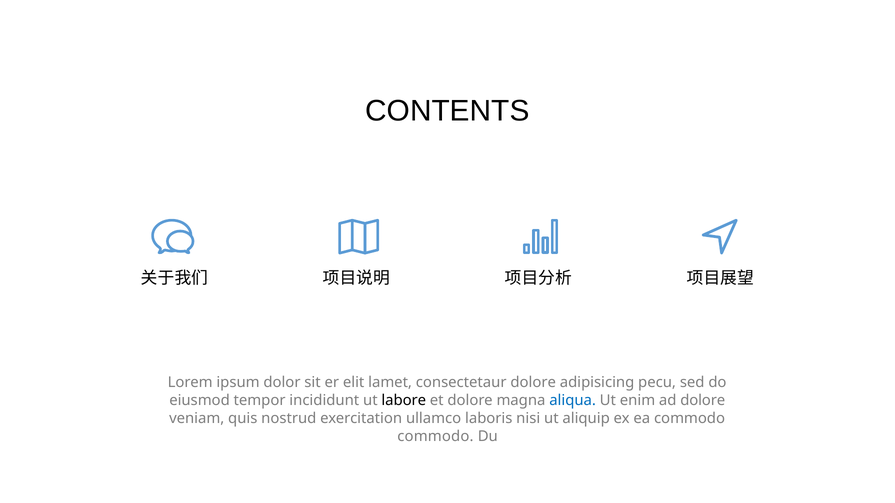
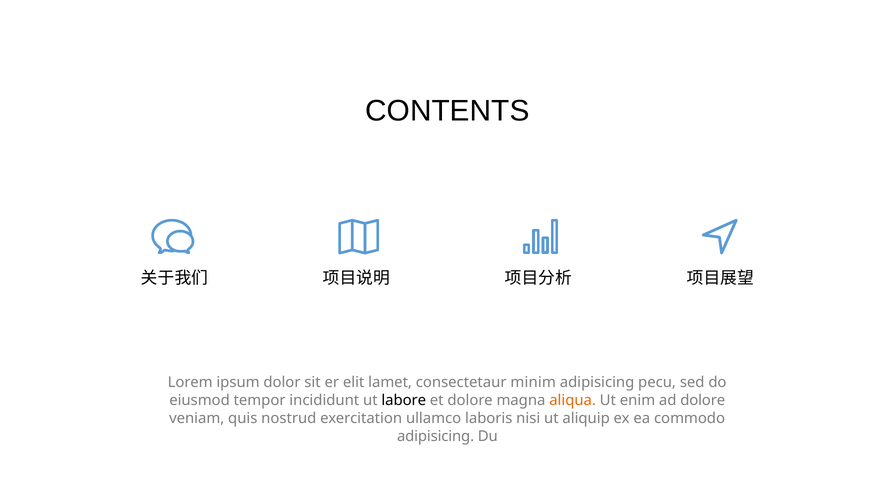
consectetaur dolore: dolore -> minim (533, 383)
aliqua colour: blue -> orange (573, 401)
commodo: commodo -> adipisicing (436, 437)
